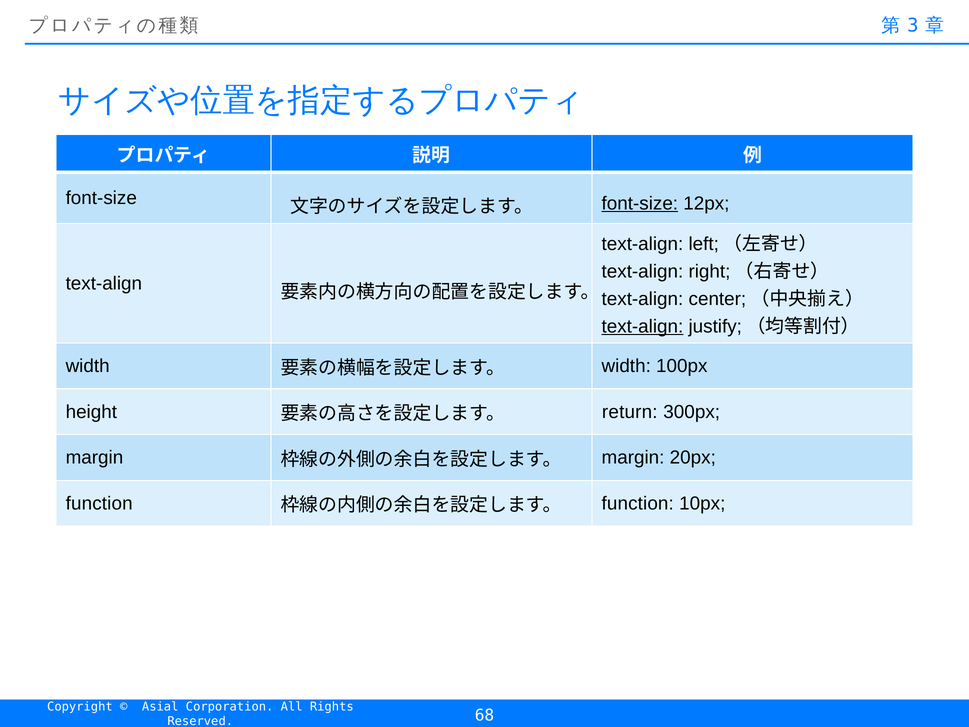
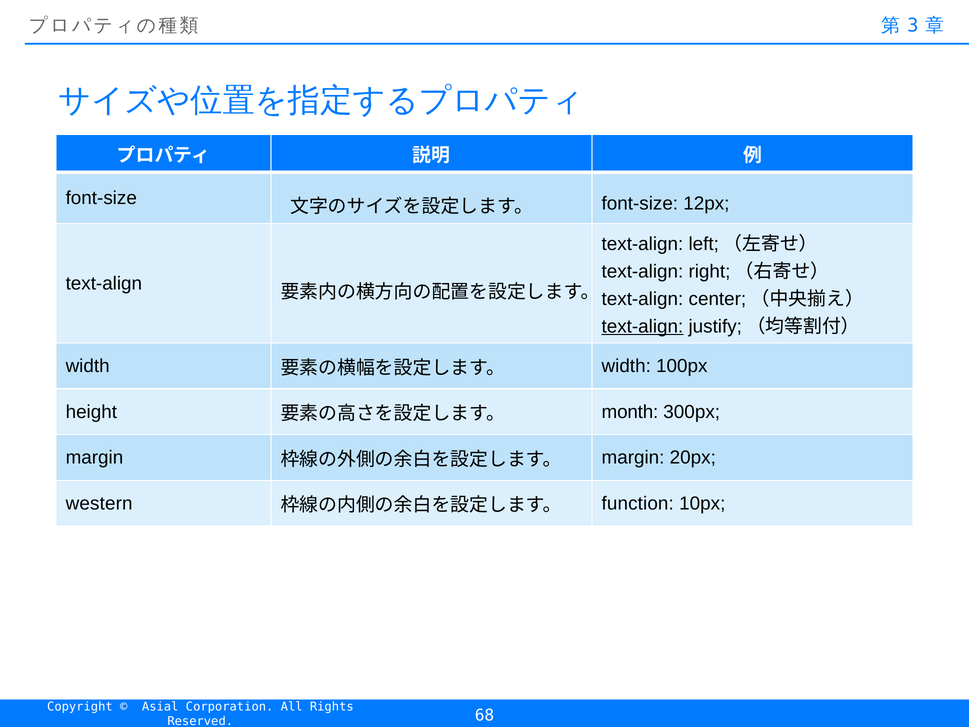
font-size underline: present -> none (640, 203)
return: return -> month (630, 412)
function: function -> western (99, 503)
